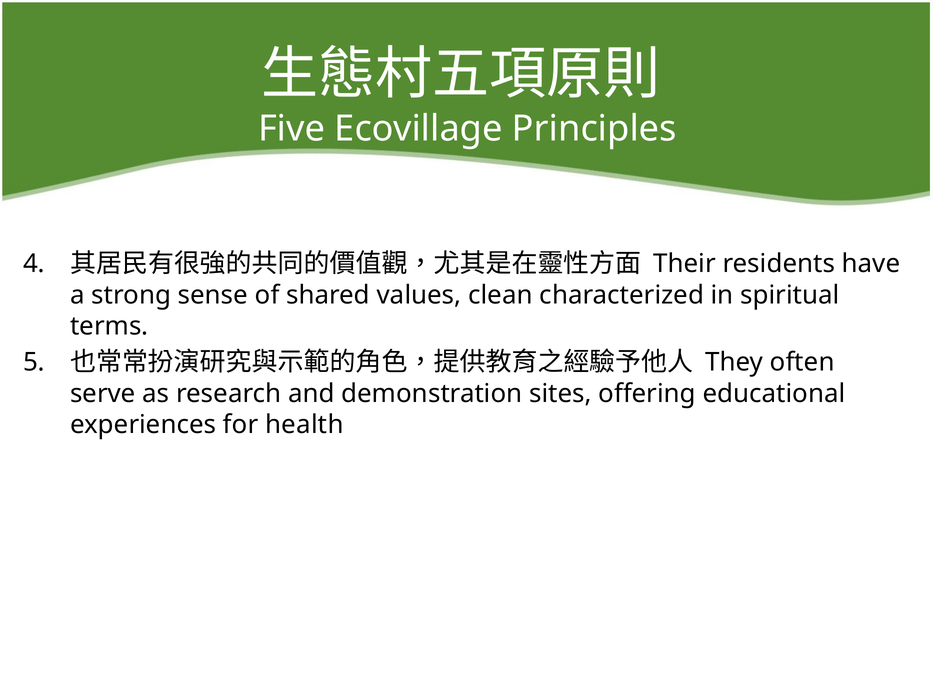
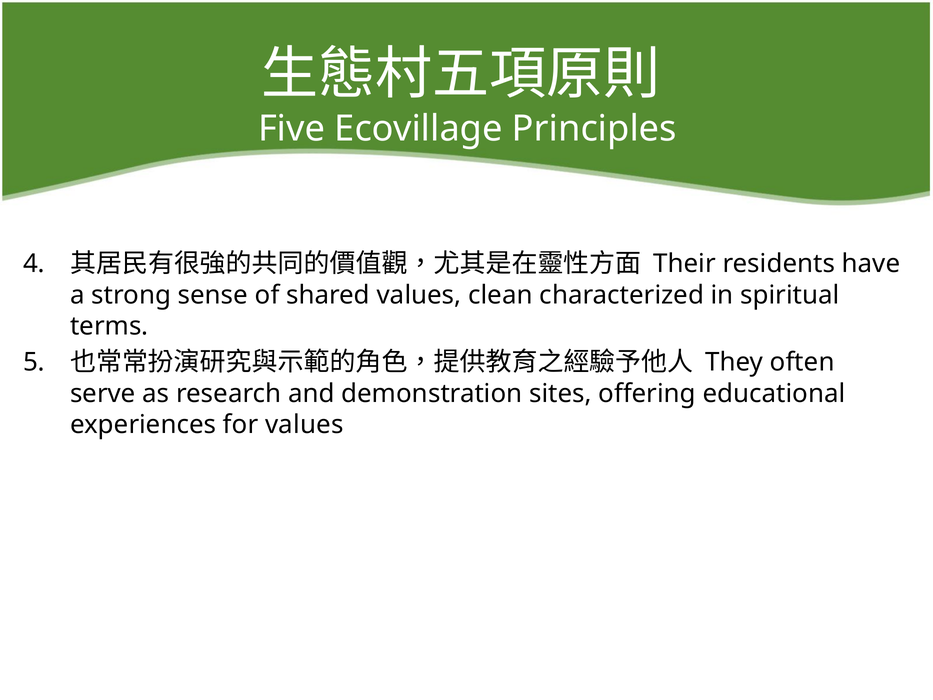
for health: health -> values (304, 425)
